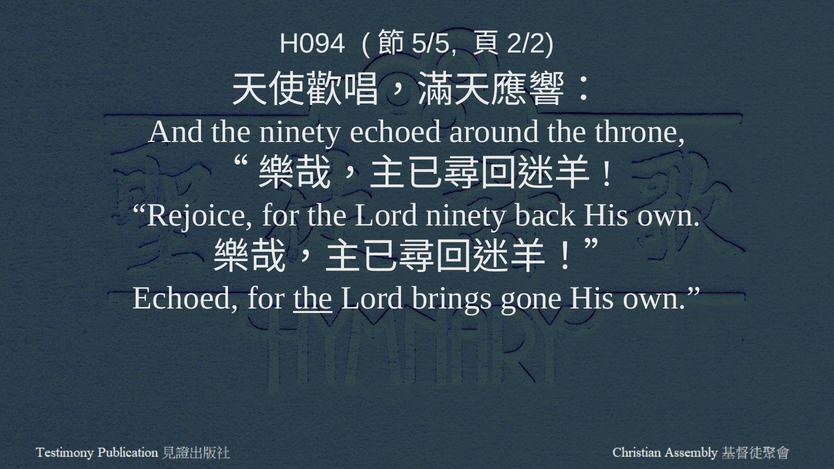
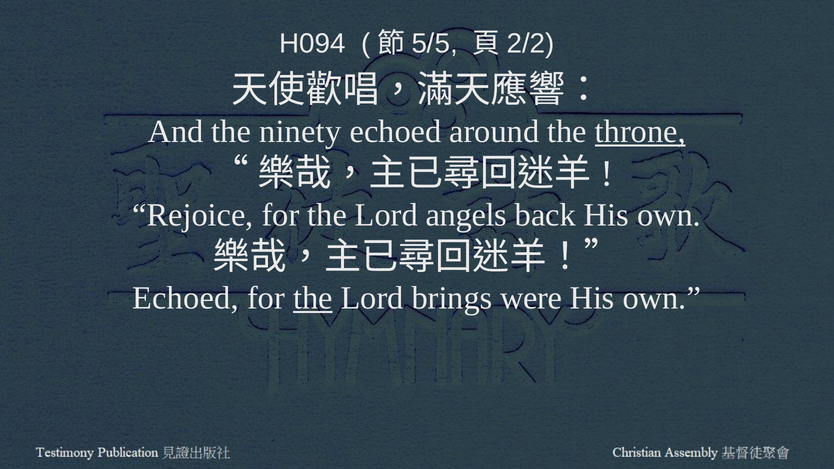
throne underline: none -> present (640, 132)
Lord ninety: ninety -> angels (467, 215)
gone: gone -> were (531, 298)
